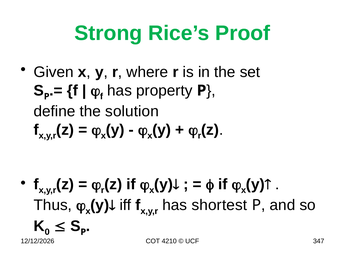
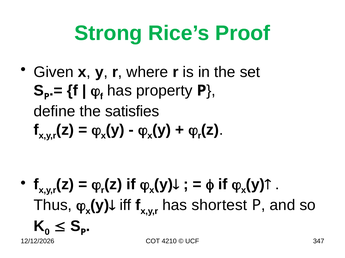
solution: solution -> satisfies (132, 112)
